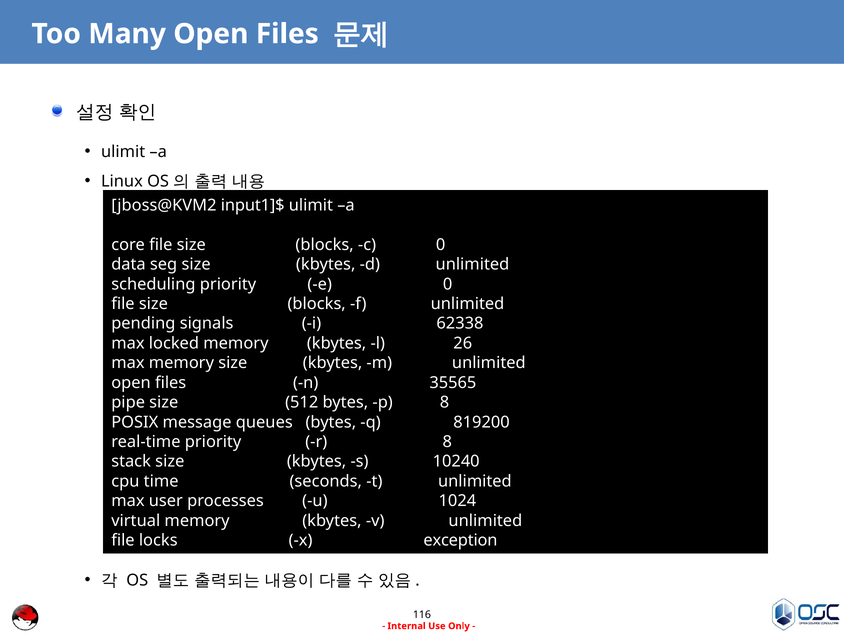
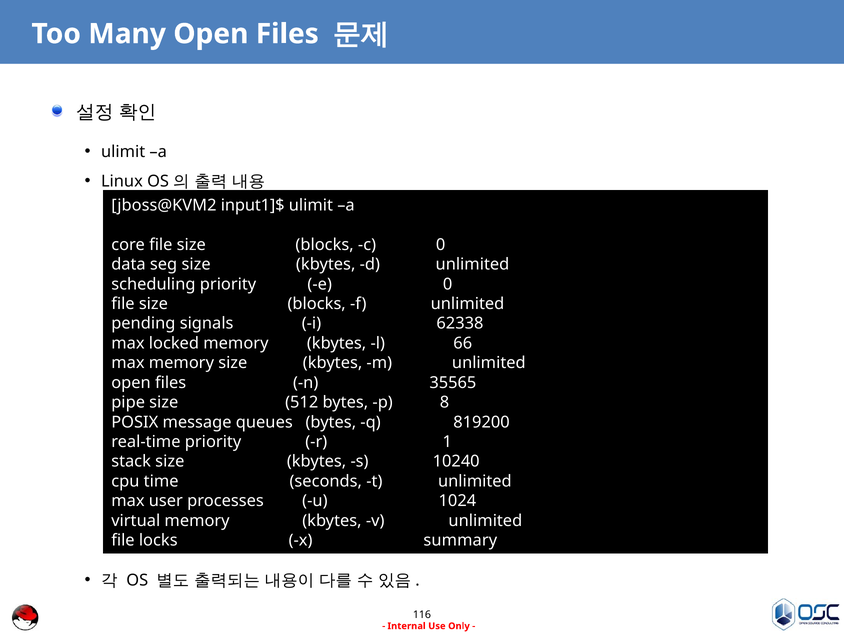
26: 26 -> 66 (463, 343)
r 8: 8 -> 1 (447, 442)
exception: exception -> summary (460, 540)
